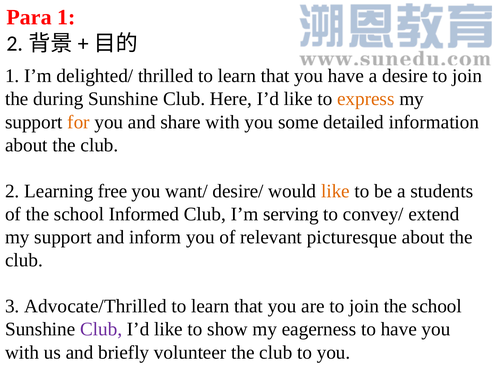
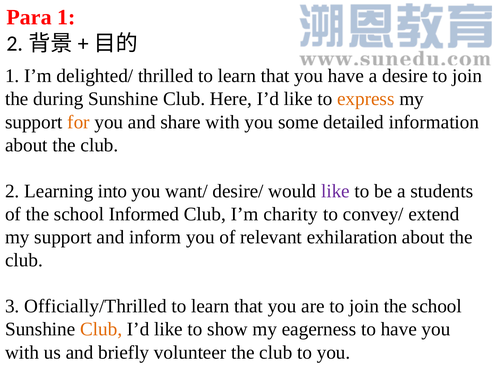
free: free -> into (113, 191)
like colour: orange -> purple (335, 191)
serving: serving -> charity (291, 214)
picturesque: picturesque -> exhilaration (352, 238)
Advocate/Thrilled: Advocate/Thrilled -> Officially/Thrilled (95, 307)
Club colour: purple -> orange (101, 330)
